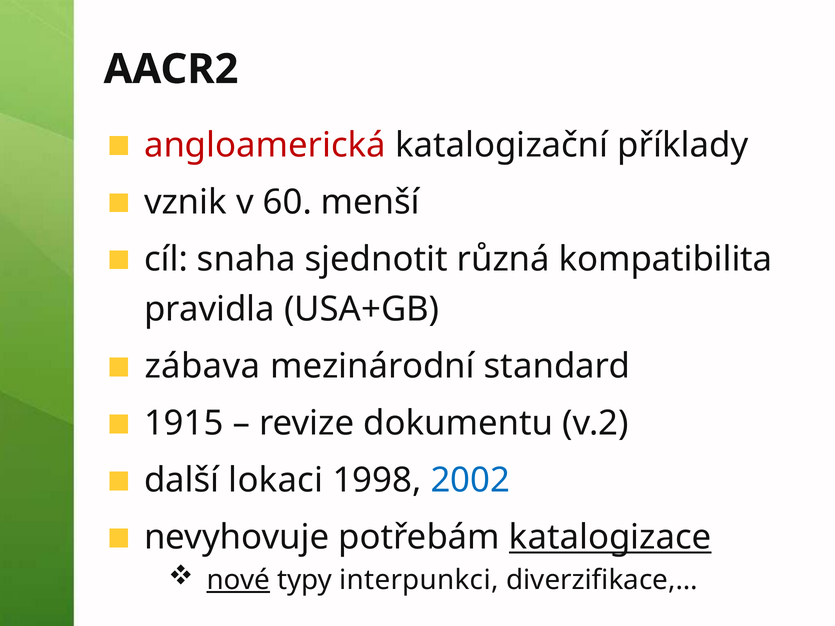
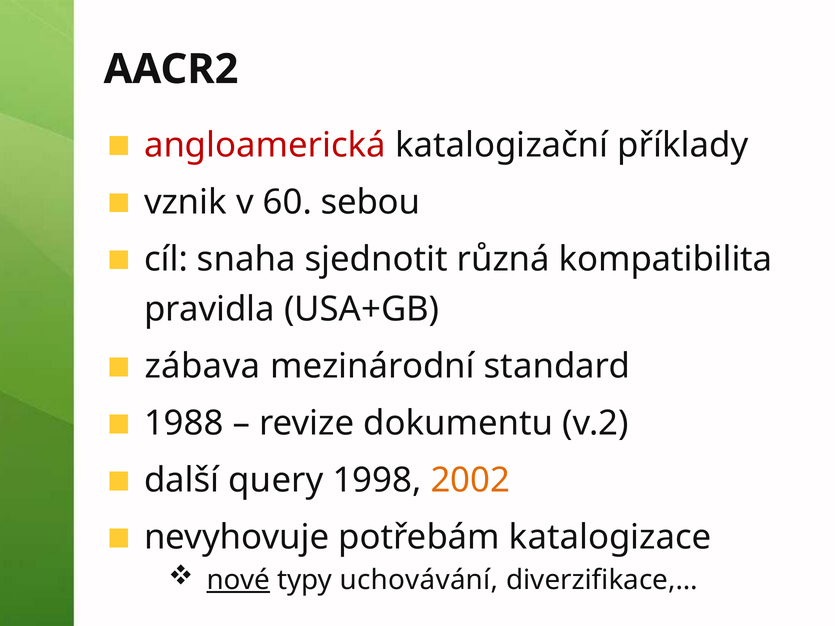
menší: menší -> sebou (370, 202)
1915: 1915 -> 1988 (184, 424)
lokaci: lokaci -> query (276, 481)
2002 colour: blue -> orange (470, 481)
katalogizace underline: present -> none (610, 538)
interpunkci: interpunkci -> uchovávání (419, 580)
